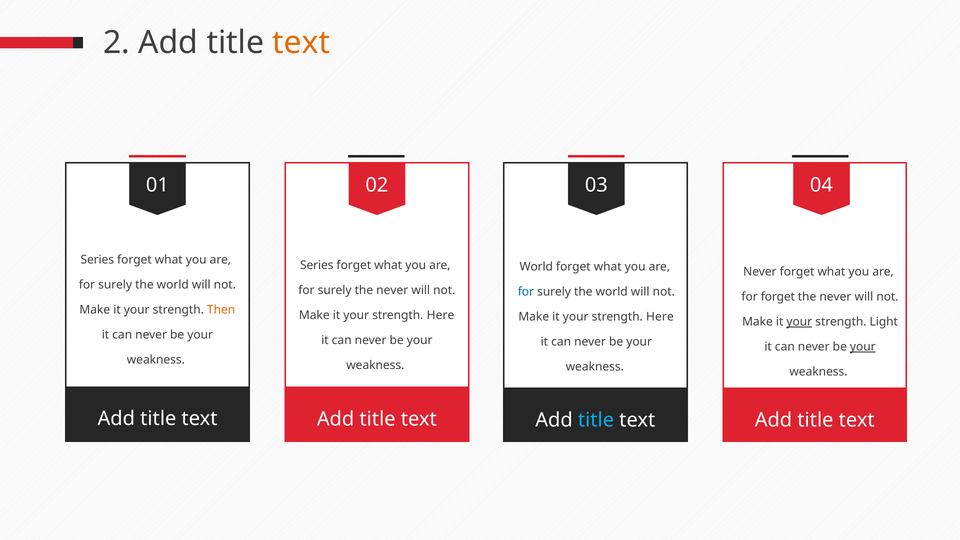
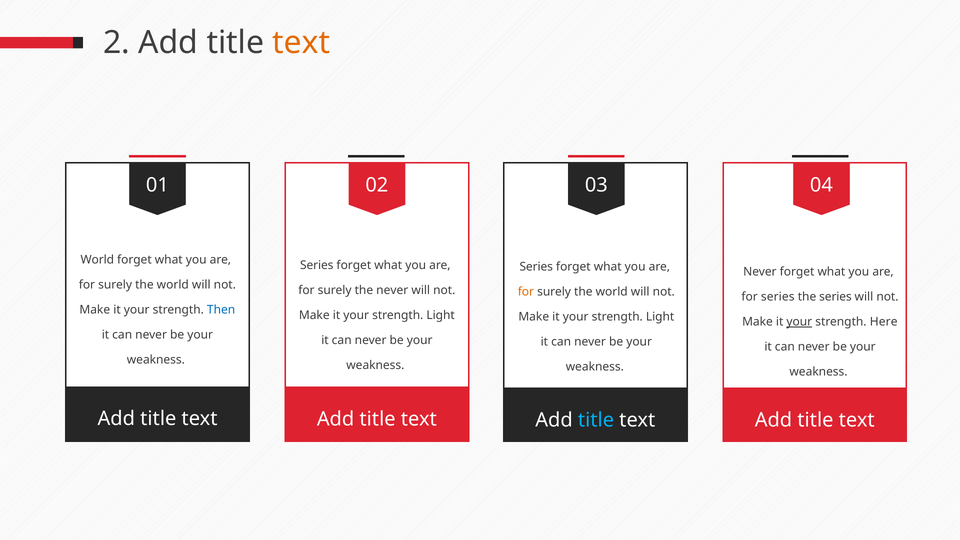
Series: Series -> World (97, 260)
World: World -> Series (536, 267)
for colour: blue -> orange (526, 292)
for forget: forget -> series (778, 297)
never: never -> series (835, 297)
Then colour: orange -> blue (221, 310)
Here: Here -> Light (441, 315)
Here: Here -> Light (660, 317)
Light: Light -> Here (884, 322)
your underline: present -> none (863, 347)
